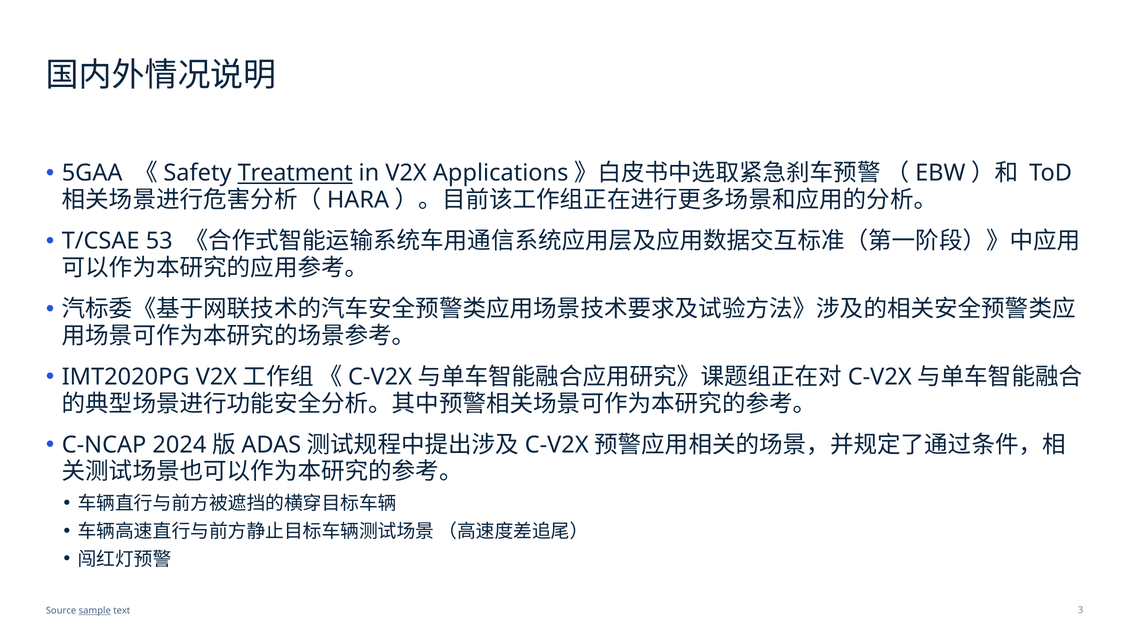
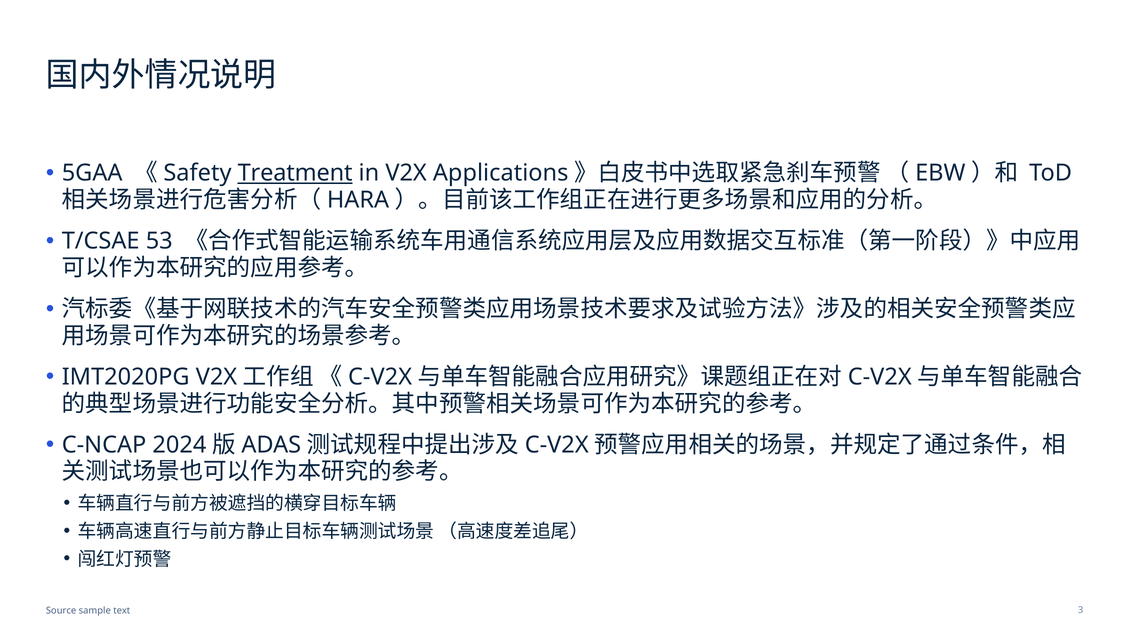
sample underline: present -> none (95, 610)
